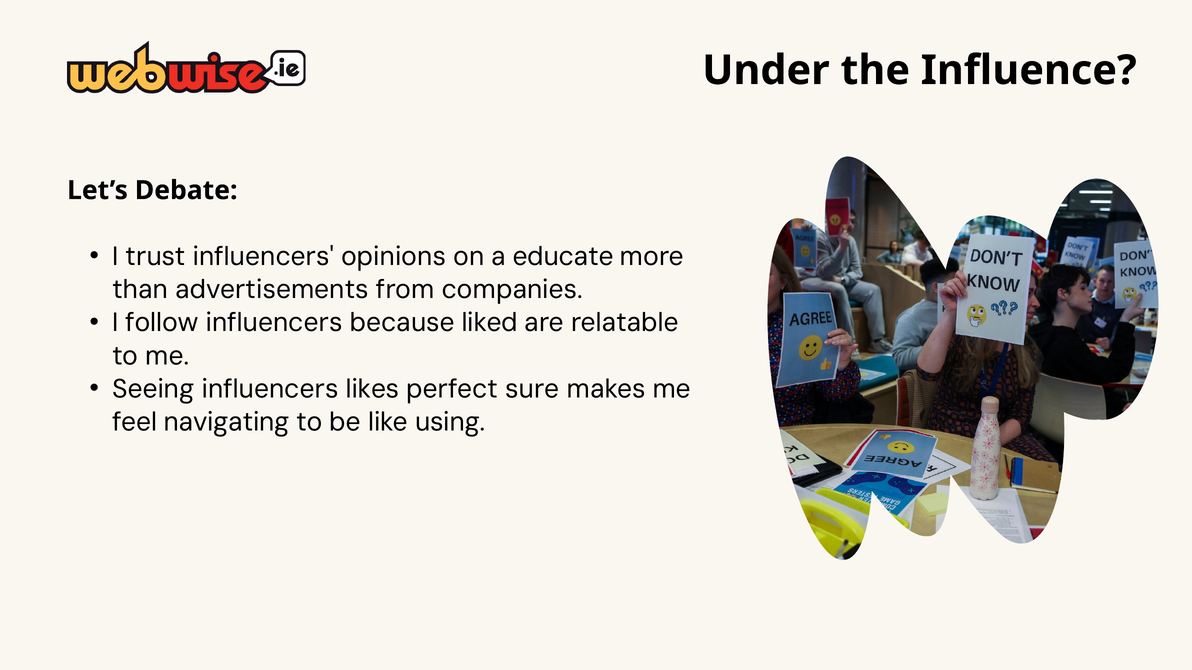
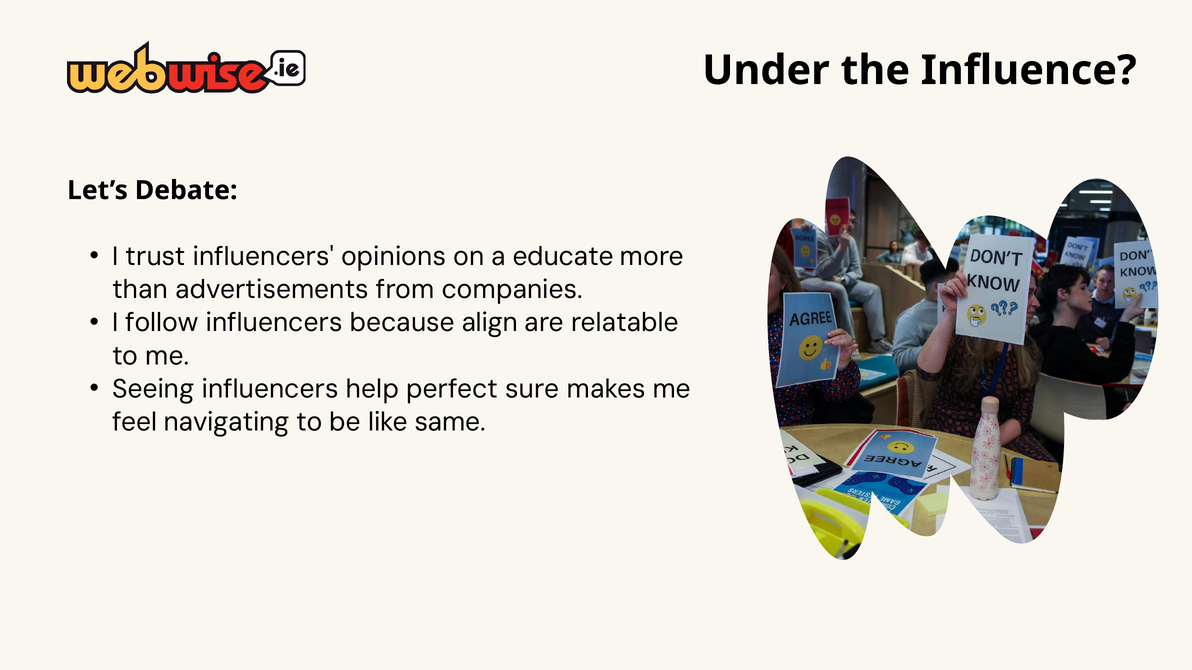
liked: liked -> align (490, 323)
likes: likes -> help (372, 389)
using: using -> same (450, 422)
